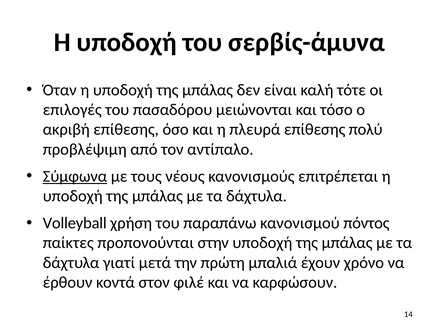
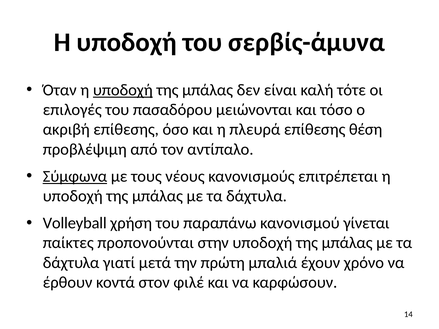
υποδοχή underline: none -> present (123, 90)
πολύ: πολύ -> θέση (366, 130)
πόντος: πόντος -> γίνεται (366, 223)
